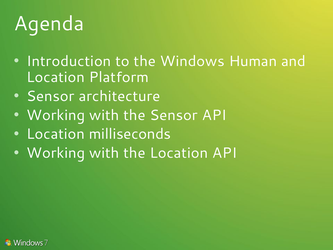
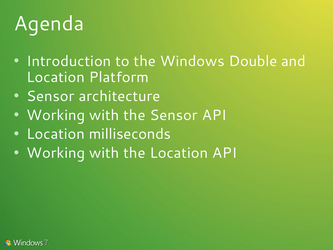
Human: Human -> Double (253, 61)
